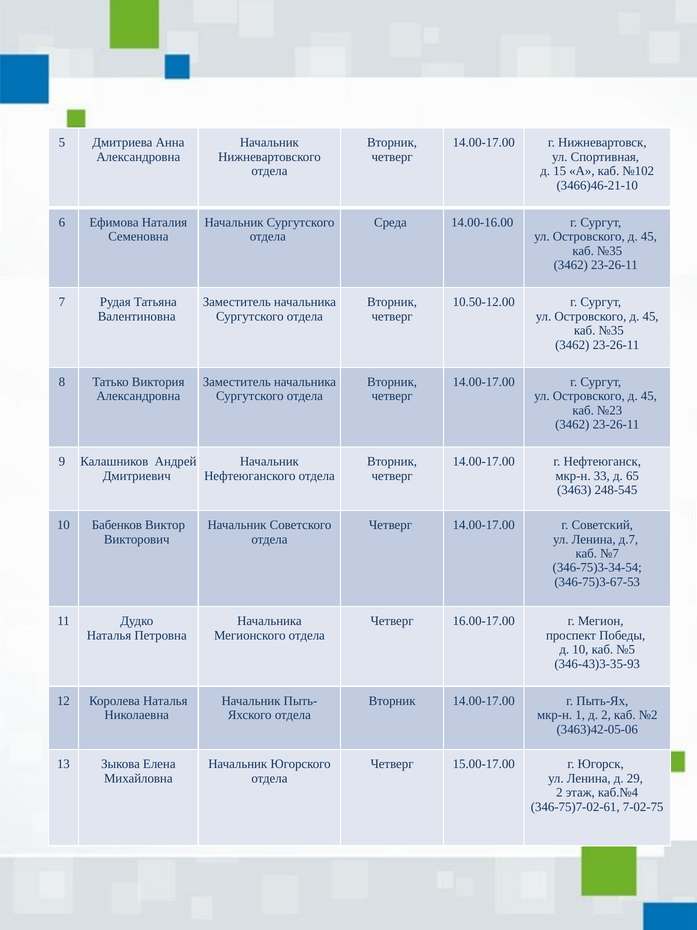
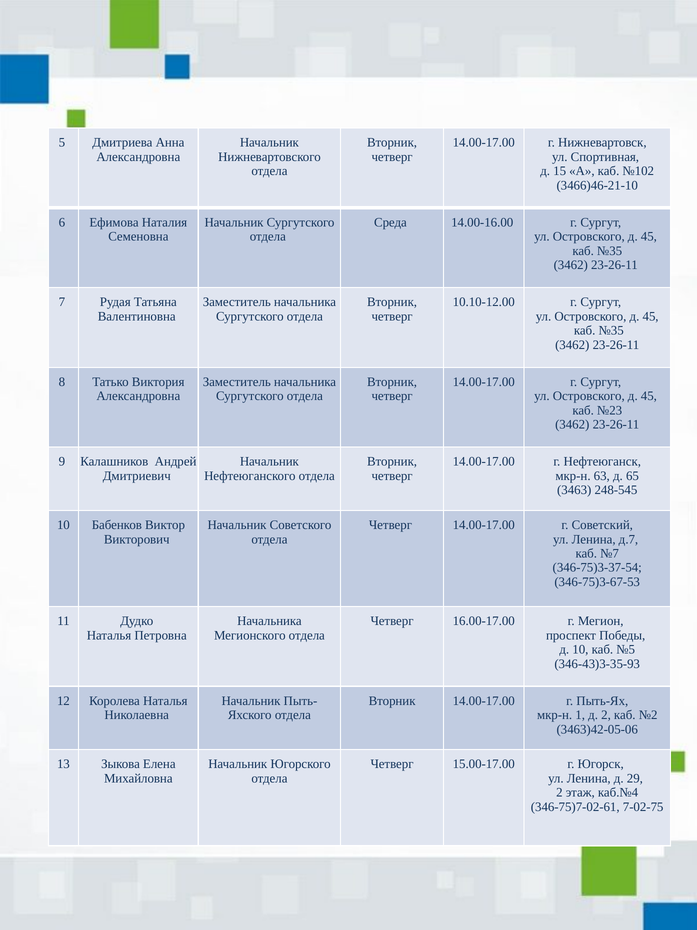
10.50-12.00: 10.50-12.00 -> 10.10-12.00 (484, 302)
33: 33 -> 63 (602, 476)
346-75)3-34-54: 346-75)3-34-54 -> 346-75)3-37-54 (597, 567)
